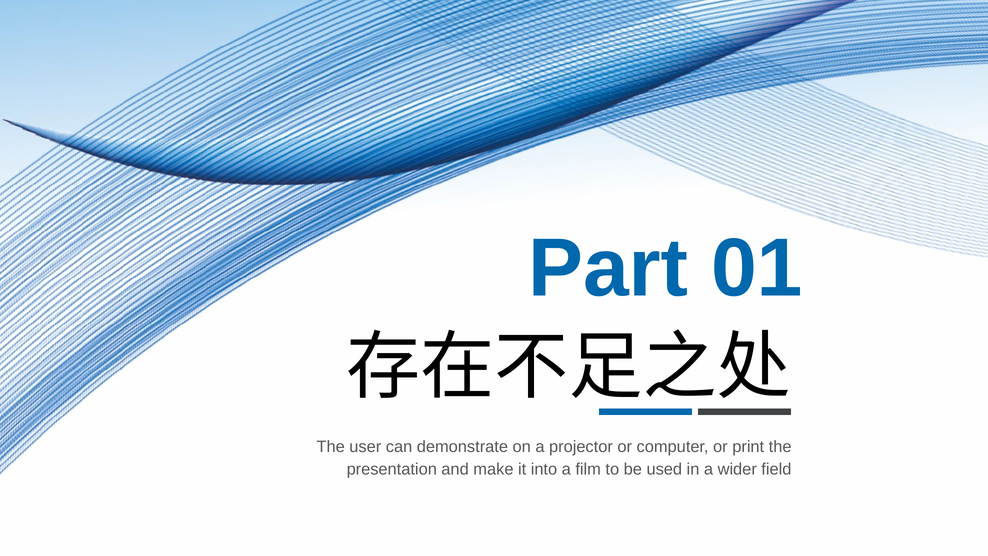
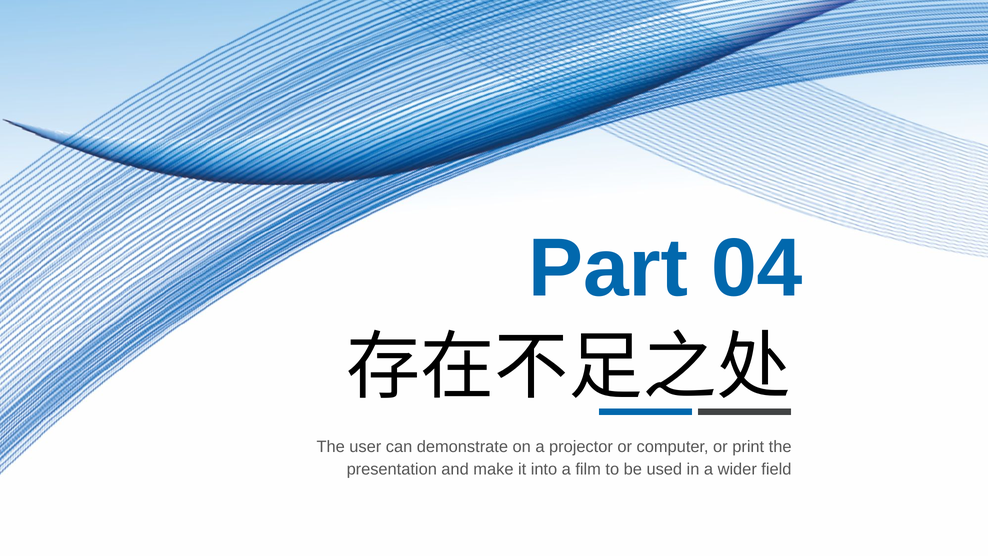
01: 01 -> 04 (757, 269)
